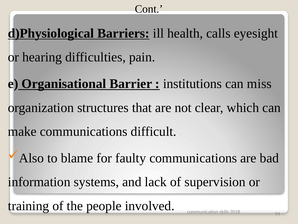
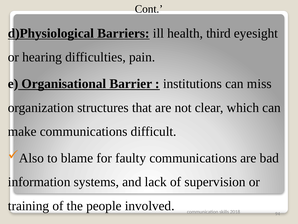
calls: calls -> third (218, 33)
